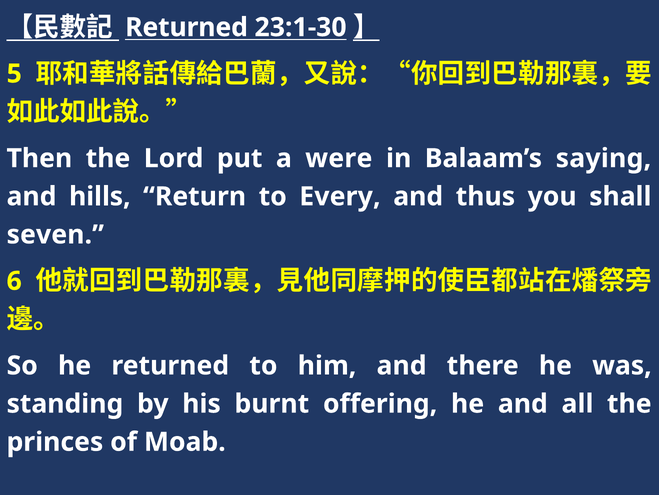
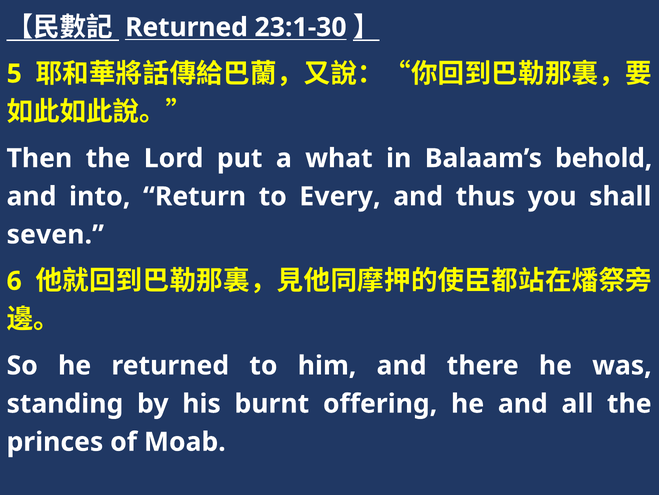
were: were -> what (339, 158)
saying: saying -> behold (604, 158)
hills: hills -> into (100, 196)
